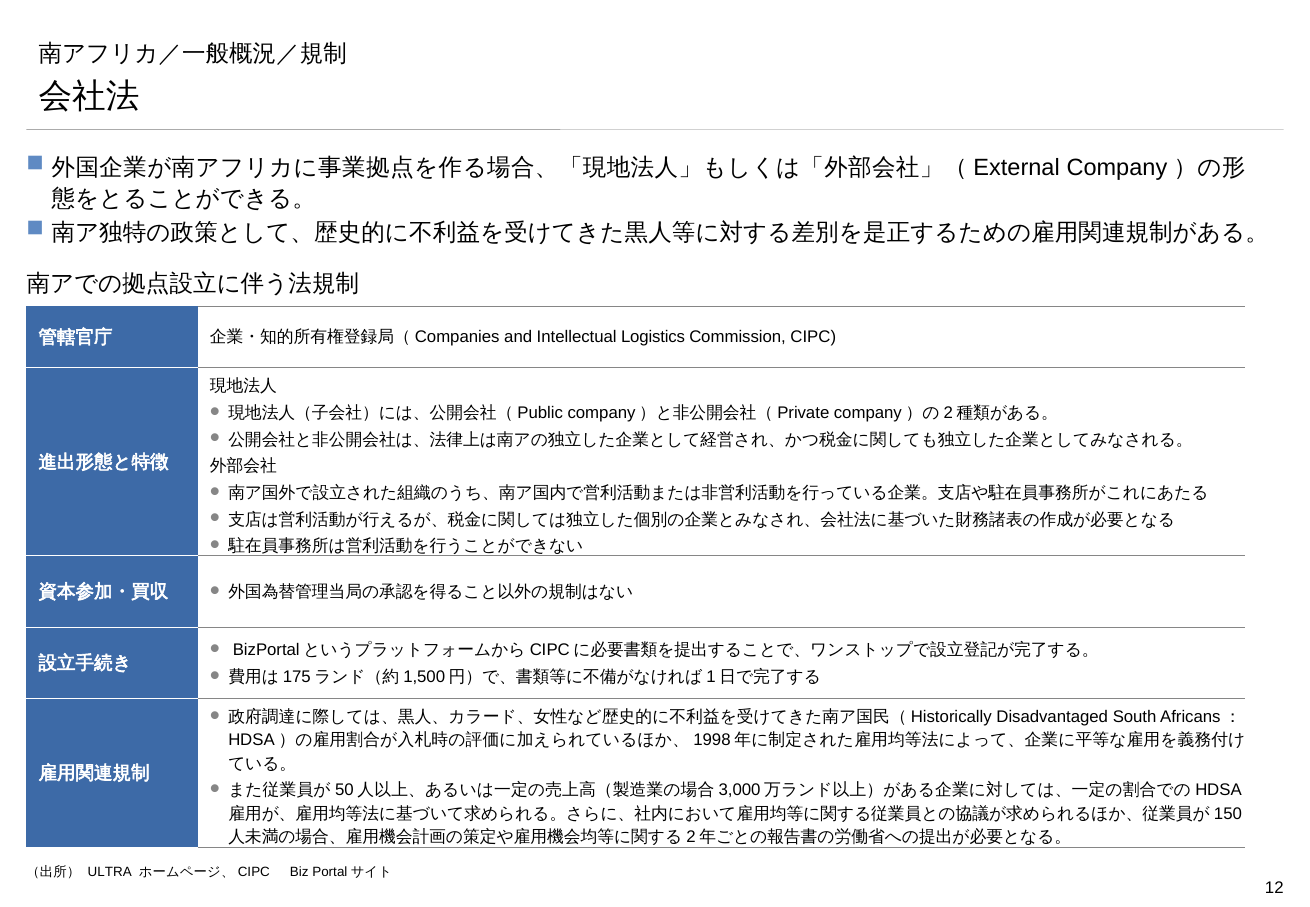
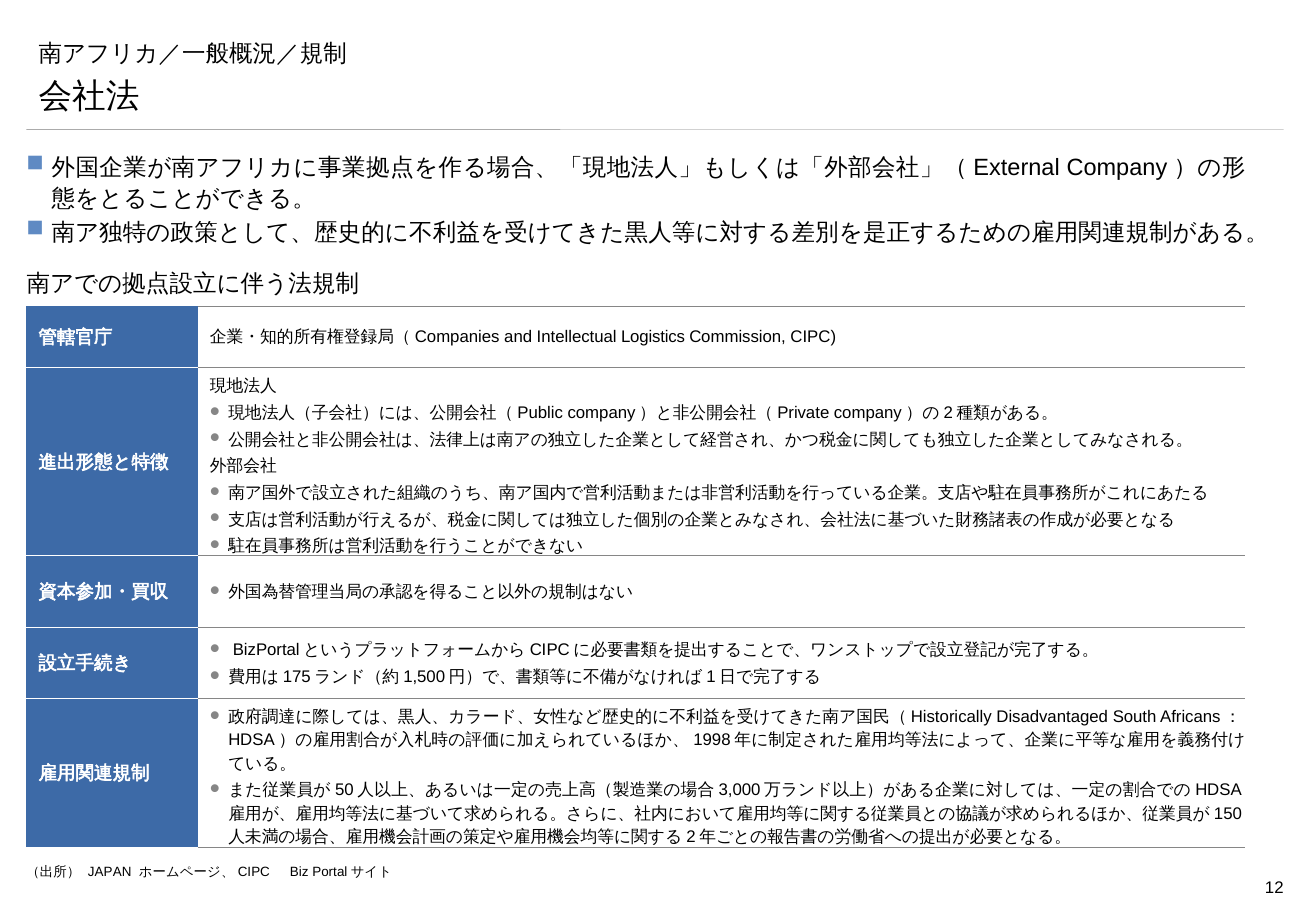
ULTRA: ULTRA -> JAPAN (110, 872)
